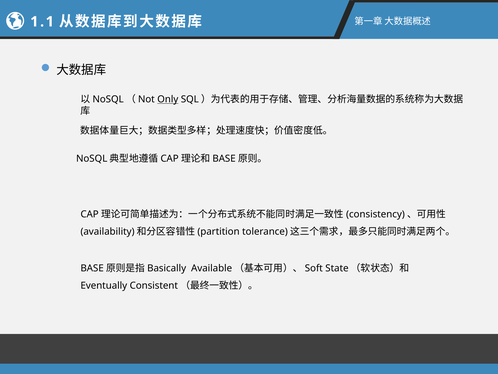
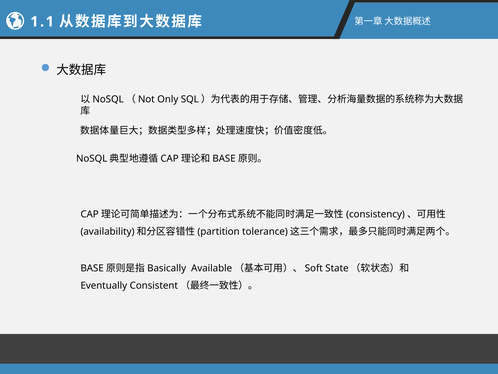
Only underline: present -> none (168, 99)
